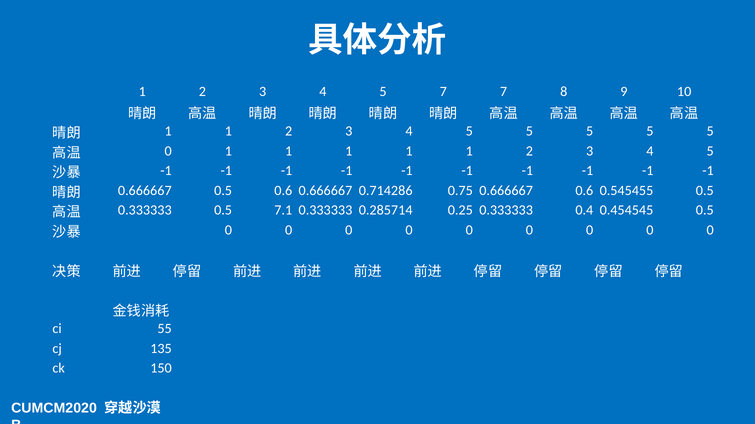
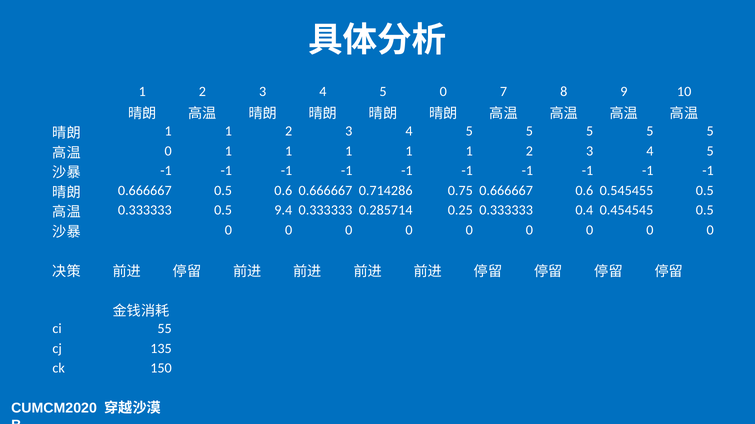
5 7: 7 -> 0 (443, 92)
7.1: 7.1 -> 9.4 (283, 211)
